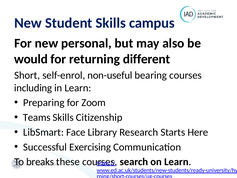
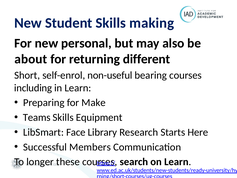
campus: campus -> making (152, 23)
would: would -> about (31, 59)
Zoom: Zoom -> Make (94, 103)
Citizenship: Citizenship -> Equipment (99, 117)
Exercising: Exercising -> Members (90, 147)
breaks: breaks -> longer (40, 162)
